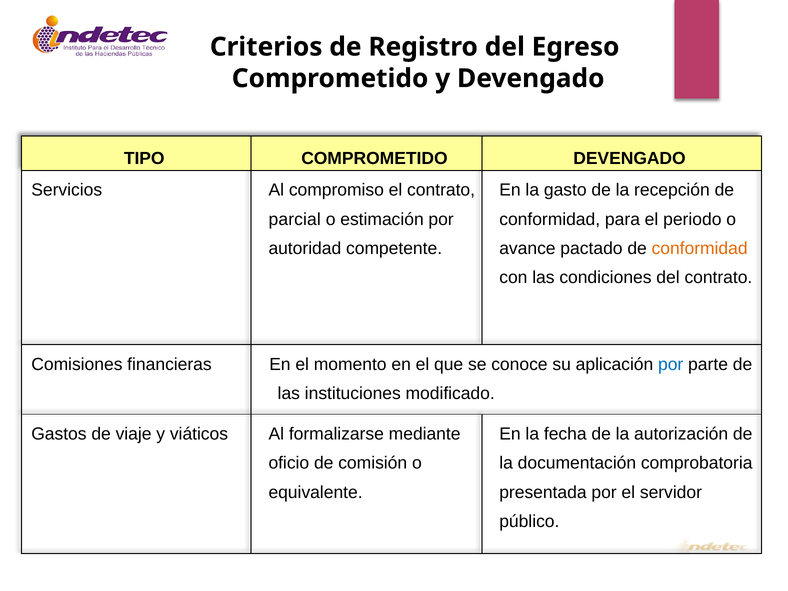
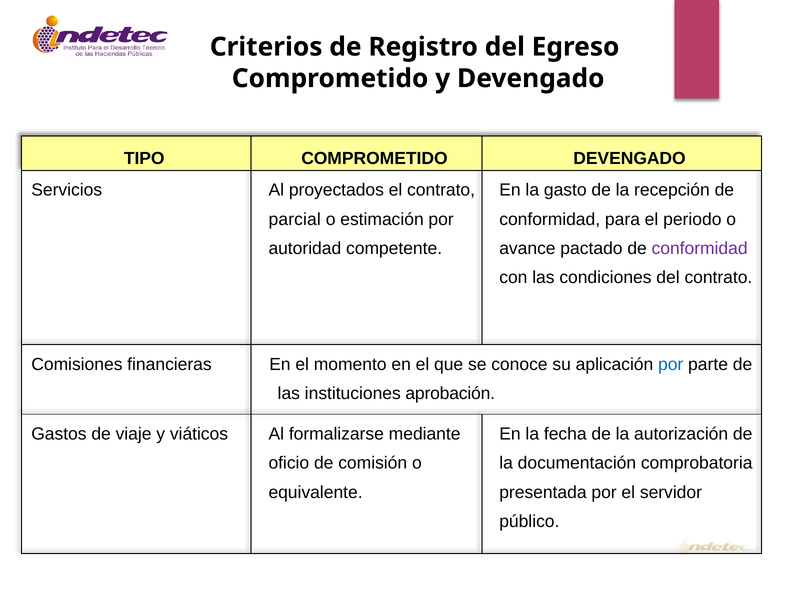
compromiso: compromiso -> proyectados (336, 190)
conformidad colour: orange -> purple (700, 248)
modificado: modificado -> aprobación (450, 393)
